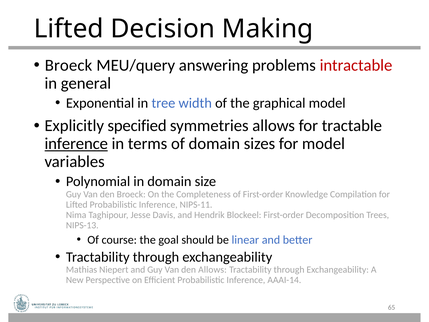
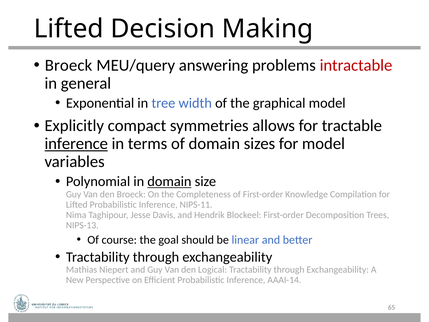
specified: specified -> compact (137, 126)
domain underline: none -> present (169, 181)
den Allows: Allows -> Logical (213, 270)
